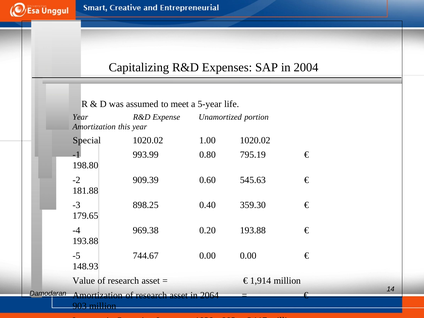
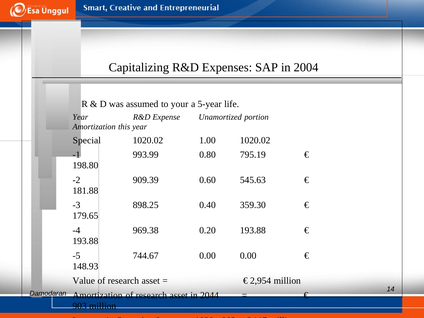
meet: meet -> your (180, 104)
1,914: 1,914 -> 2,954 (261, 281)
2064: 2064 -> 2044 (209, 295)
